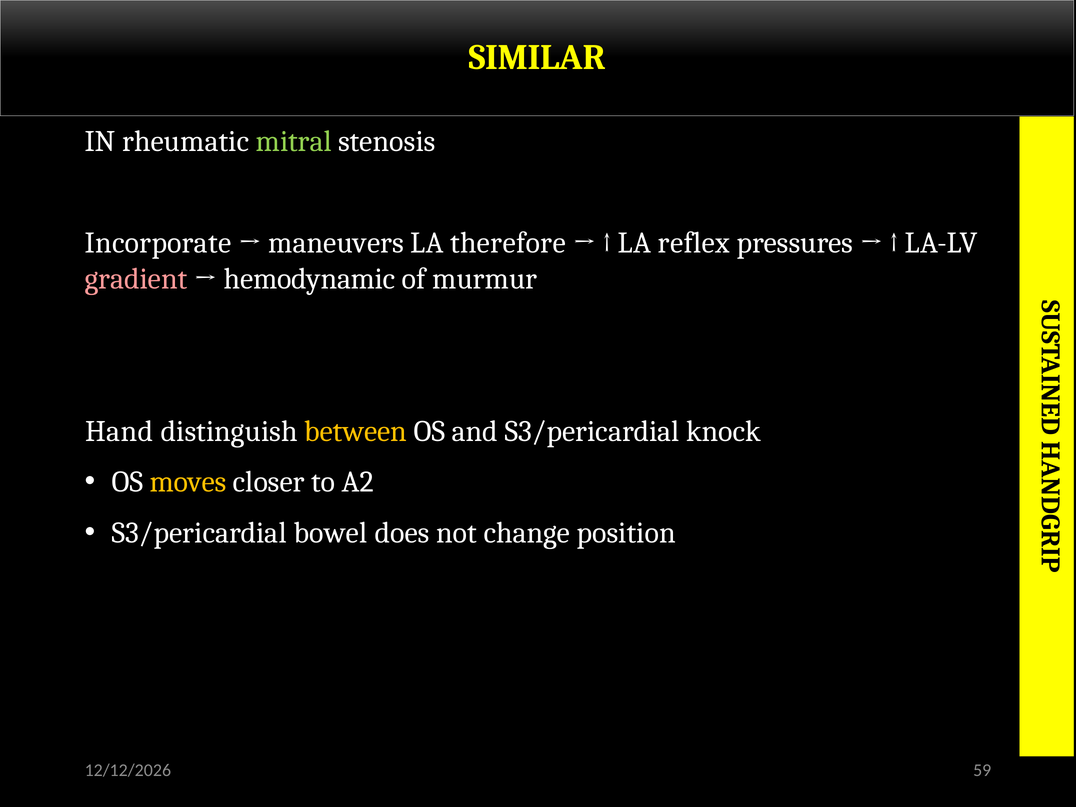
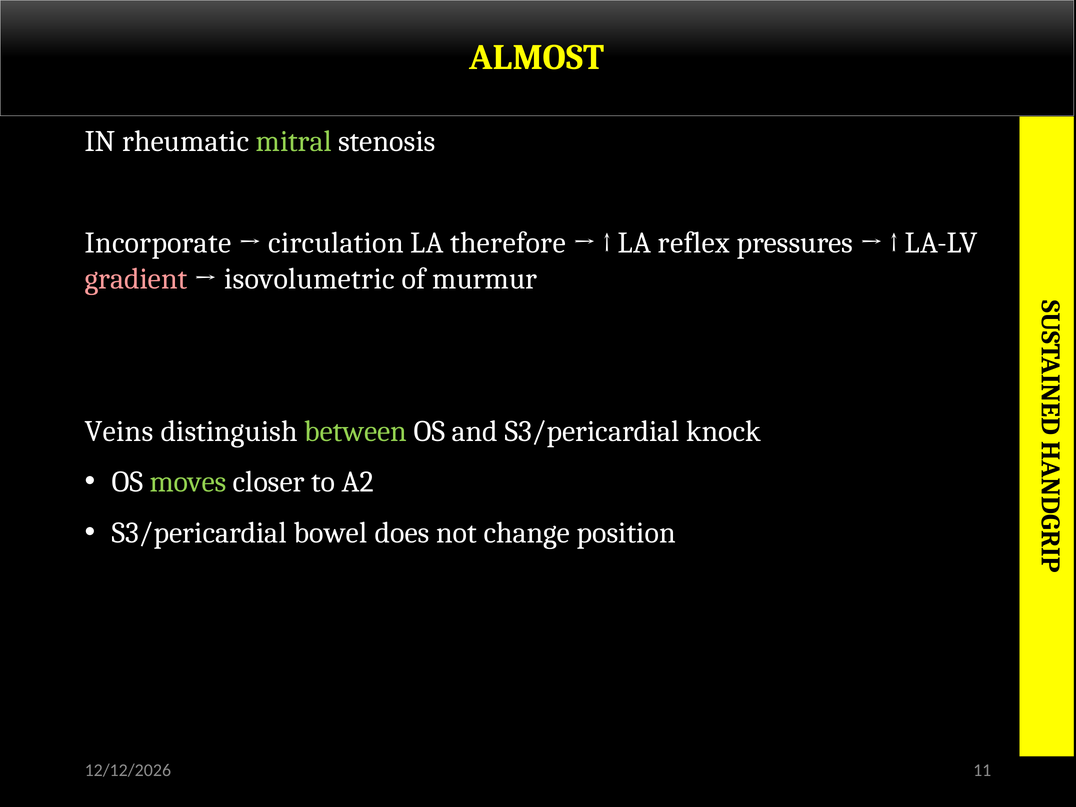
SIMILAR: SIMILAR -> ALMOST (537, 58)
maneuvers: maneuvers -> circulation (336, 243)
hemodynamic: hemodynamic -> isovolumetric (309, 279)
Hand: Hand -> Veins (119, 431)
between colour: yellow -> light green (356, 431)
moves colour: yellow -> light green (188, 482)
59: 59 -> 11 (982, 771)
